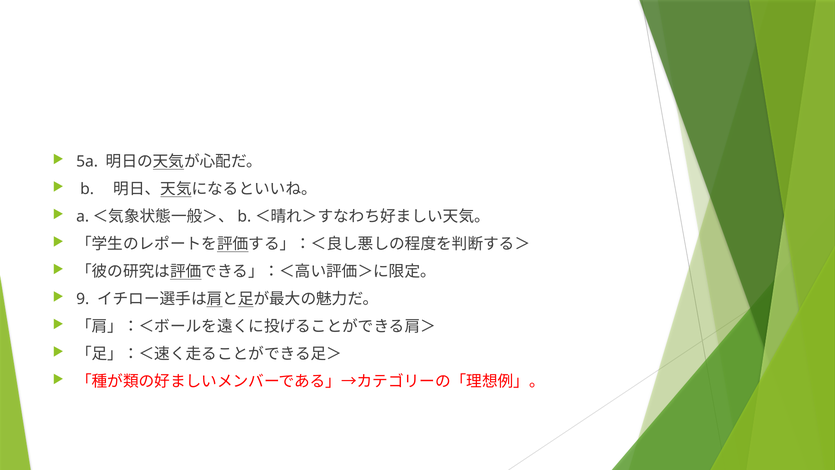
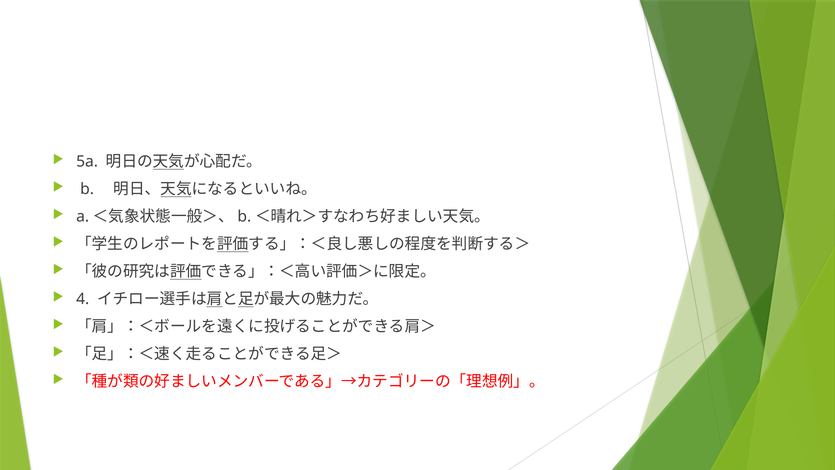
9: 9 -> 4 (83, 299)
